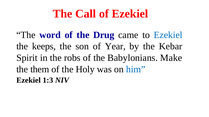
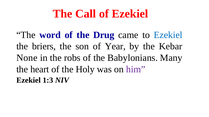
keeps: keeps -> briers (44, 47)
Spirit: Spirit -> None (27, 58)
Make: Make -> Many (171, 58)
them: them -> heart (40, 70)
him colour: blue -> purple (136, 70)
